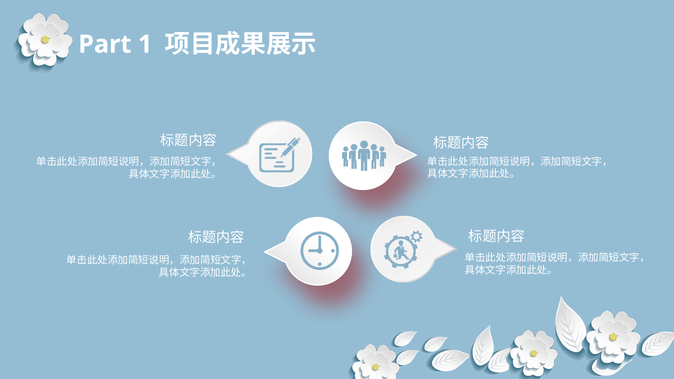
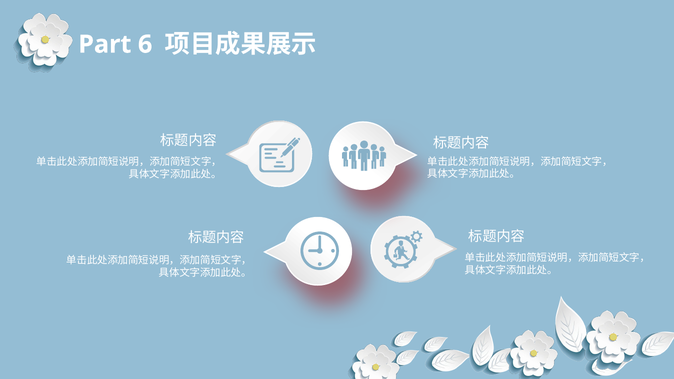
1: 1 -> 6 (145, 44)
